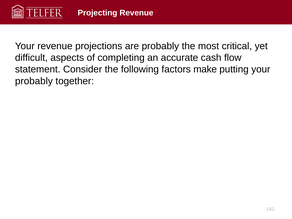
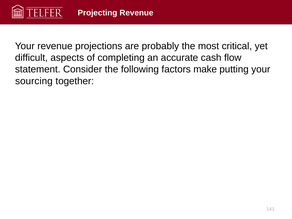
probably: probably -> sourcing (34, 81)
